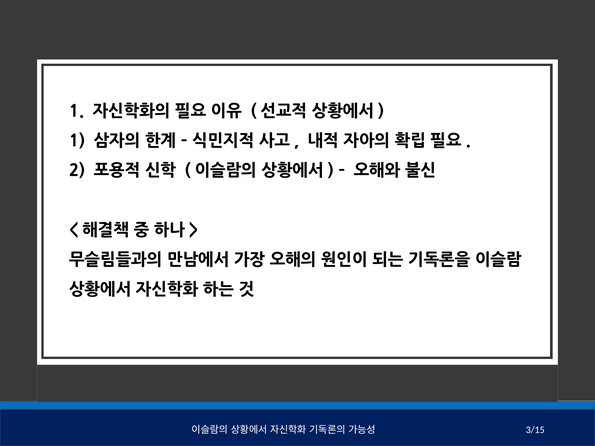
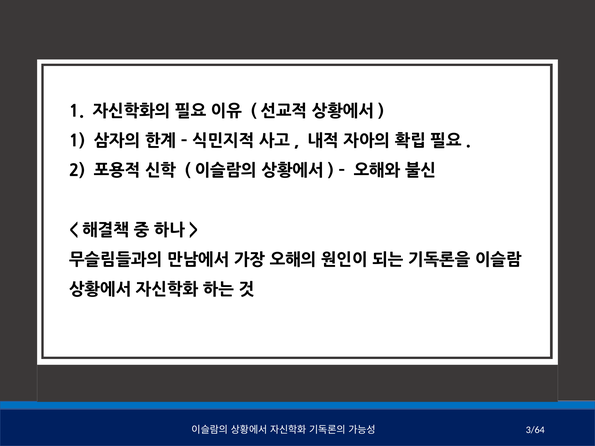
3/15: 3/15 -> 3/64 (535, 430)
